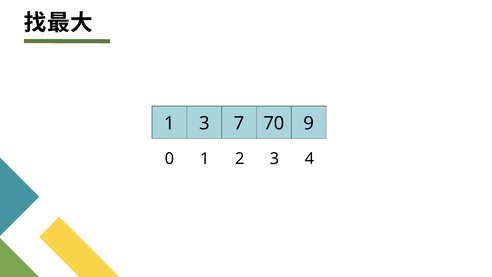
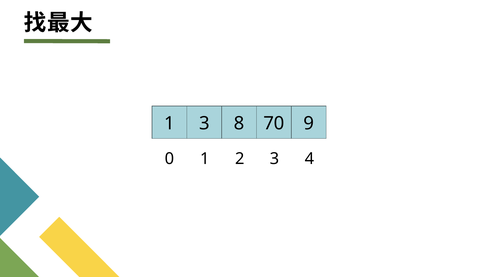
7: 7 -> 8 (239, 123)
